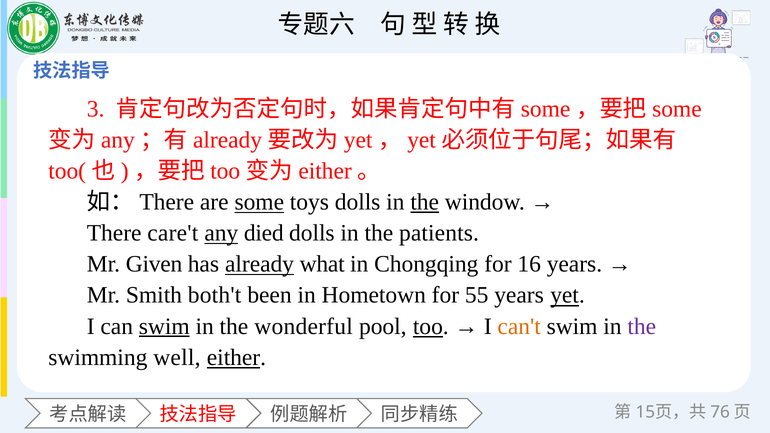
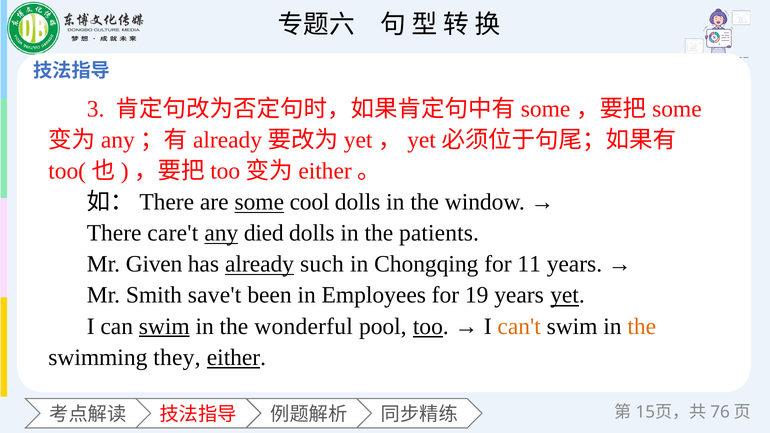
toys: toys -> cool (310, 202)
the underline: present -> none (425, 202)
what: what -> such (322, 264)
16: 16 -> 11 (529, 264)
both't: both't -> save't (215, 295)
Hometown: Hometown -> Employees (374, 295)
55: 55 -> 19 (477, 295)
the colour: purple -> orange (642, 326)
well: well -> they (177, 357)
